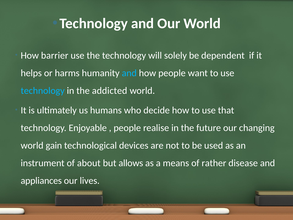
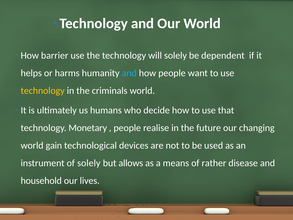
technology colour: light blue -> yellow (43, 91)
addicted: addicted -> criminals (110, 91)
Enjoyable: Enjoyable -> Monetary (88, 128)
of about: about -> solely (89, 163)
appliances: appliances -> household (41, 180)
